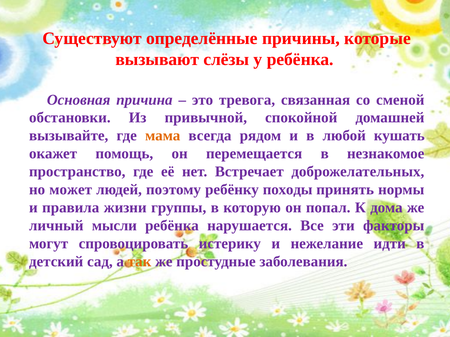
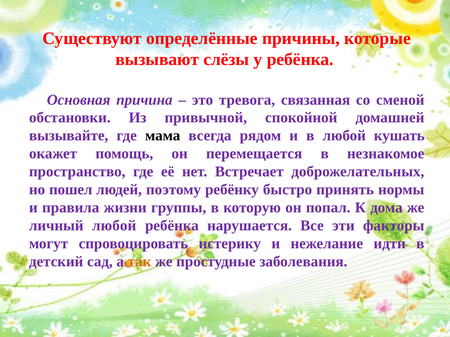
мама colour: orange -> black (163, 136)
может: может -> пошел (71, 190)
походы: походы -> быстро (288, 190)
личный мысли: мысли -> любой (114, 226)
